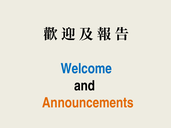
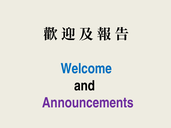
Announcements colour: orange -> purple (88, 103)
